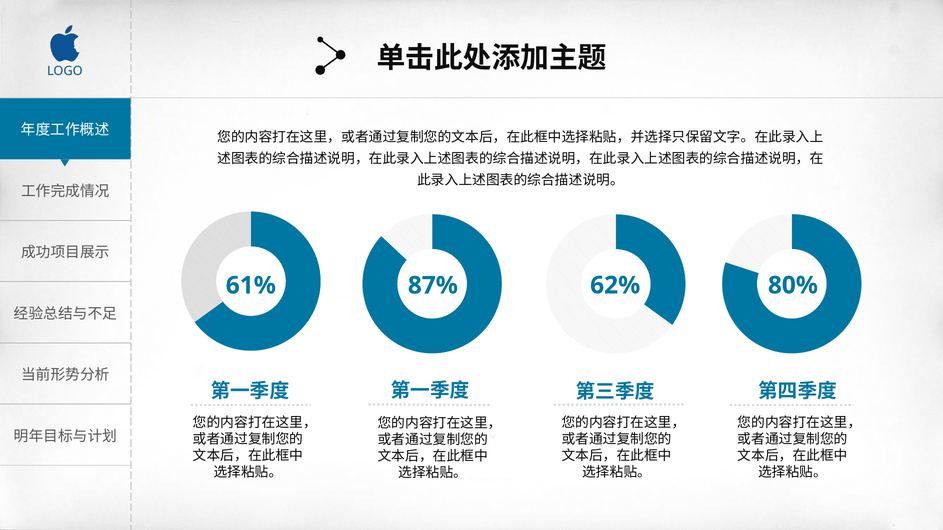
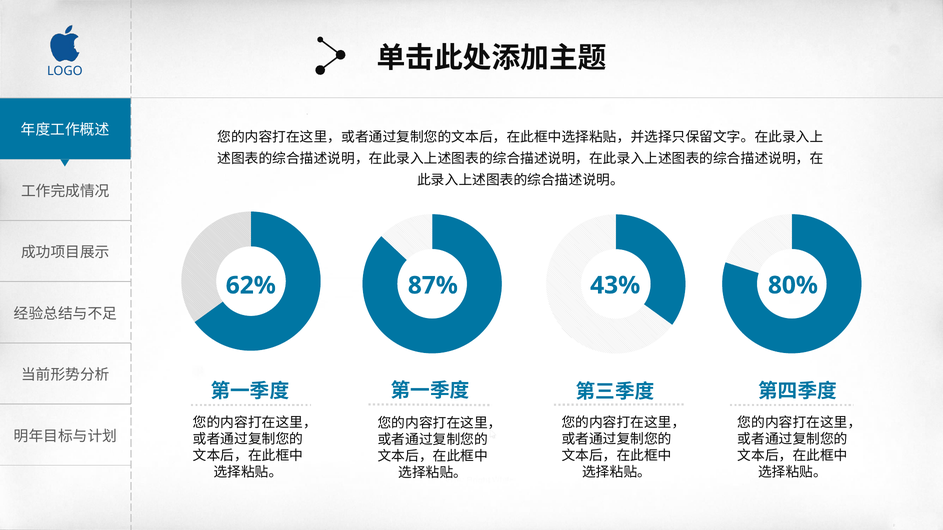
61%: 61% -> 62% (251, 286)
62%: 62% -> 43% (615, 286)
